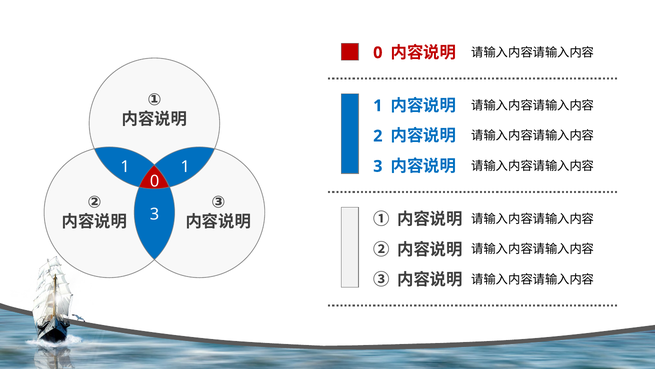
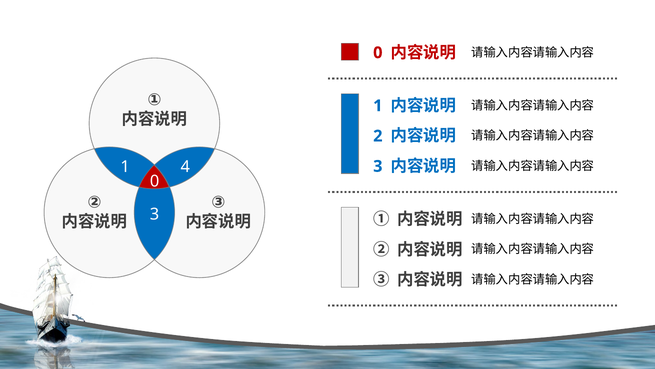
1 1: 1 -> 4 (185, 167)
